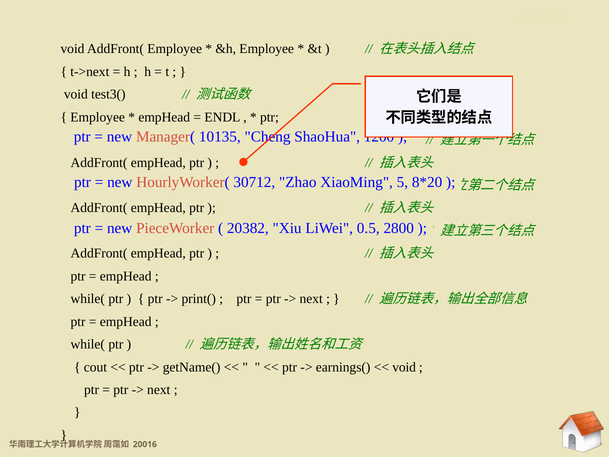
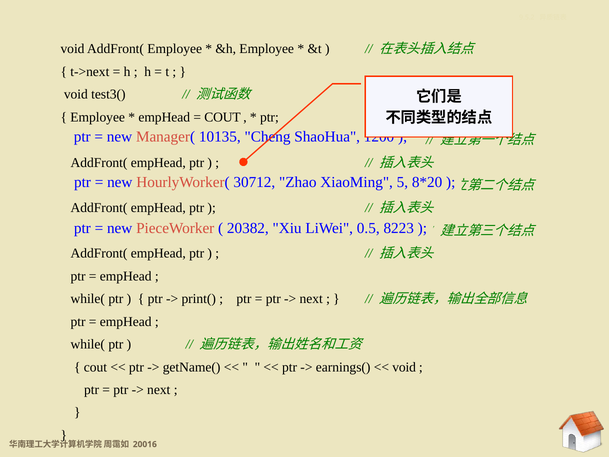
ENDL: ENDL -> COUT (222, 117)
2800: 2800 -> 8223 (399, 228)
